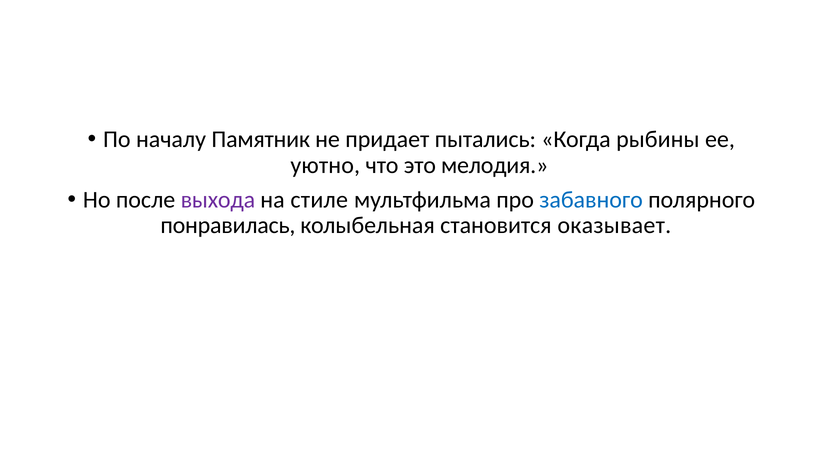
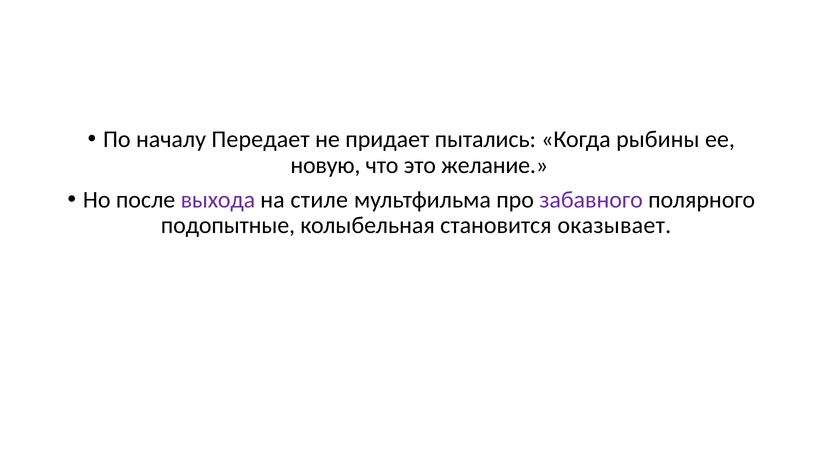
Памятник: Памятник -> Передает (261, 139)
уютно: уютно -> новую (325, 165)
мелодия: мелодия -> желание (495, 165)
забавного colour: blue -> purple (591, 200)
понравилась: понравилась -> подопытные (228, 226)
